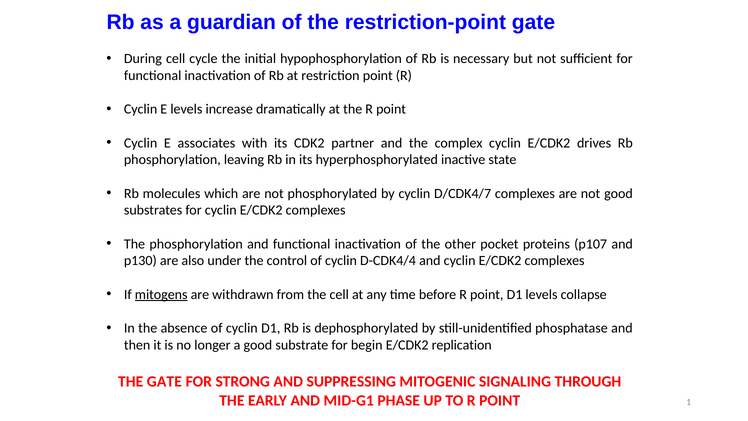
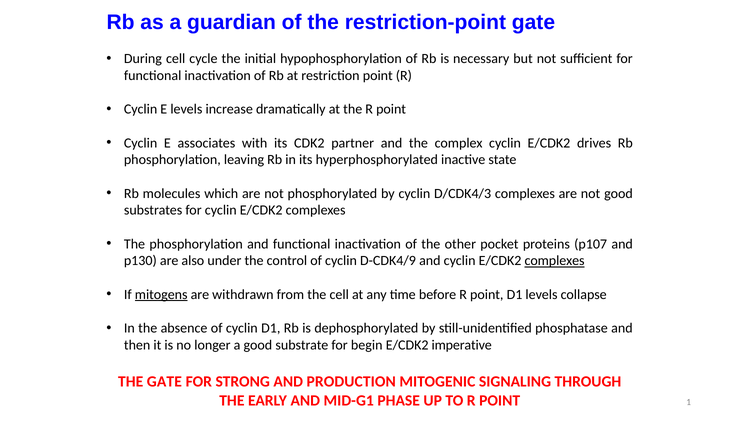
D/CDK4/7: D/CDK4/7 -> D/CDK4/3 (463, 193)
D-CDK4/4: D-CDK4/4 -> D-CDK4/9 (388, 261)
complexes underline: none -> present (555, 261)
replication: replication -> imperative (462, 345)
SUPPRESSING: SUPPRESSING -> PRODUCTION (351, 381)
